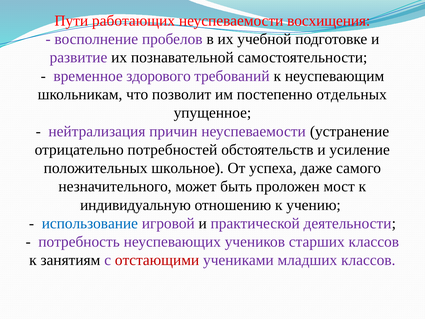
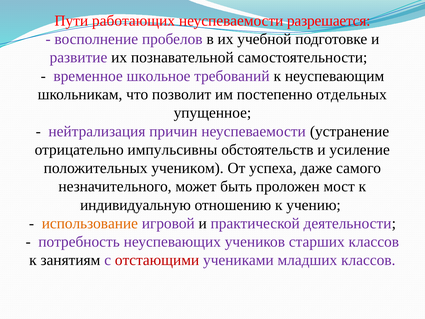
восхищения: восхищения -> разрешается (329, 21)
здорового: здорового -> школьное (159, 76)
потребностей: потребностей -> импульсивны (172, 150)
школьное: школьное -> учеником (188, 168)
использование colour: blue -> orange (90, 223)
